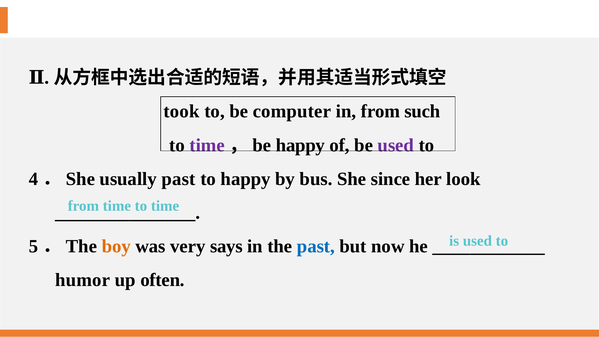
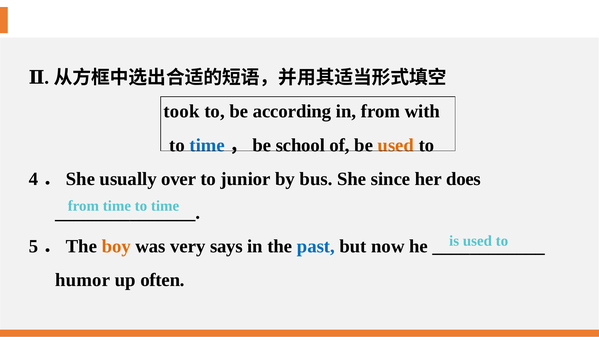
computer: computer -> according (292, 111)
such: such -> with (422, 111)
time colour: purple -> blue (207, 145)
be happy: happy -> school (300, 145)
used colour: purple -> orange (396, 145)
usually past: past -> over (179, 179)
to happy: happy -> junior (246, 179)
look: look -> does (464, 179)
